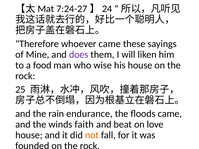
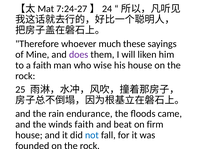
whoever came: came -> much (110, 44)
a food: food -> faith (42, 65)
love: love -> firm (155, 125)
not colour: orange -> blue (92, 135)
